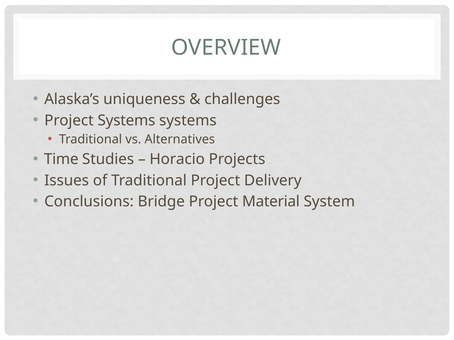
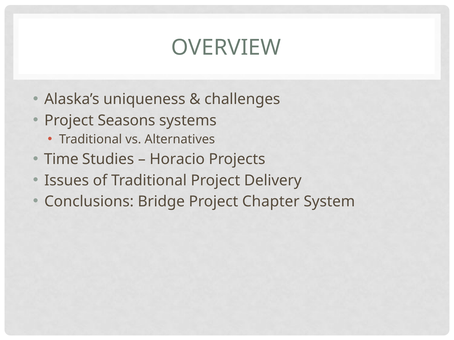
Project Systems: Systems -> Seasons (126, 121)
Material: Material -> Chapter (271, 202)
